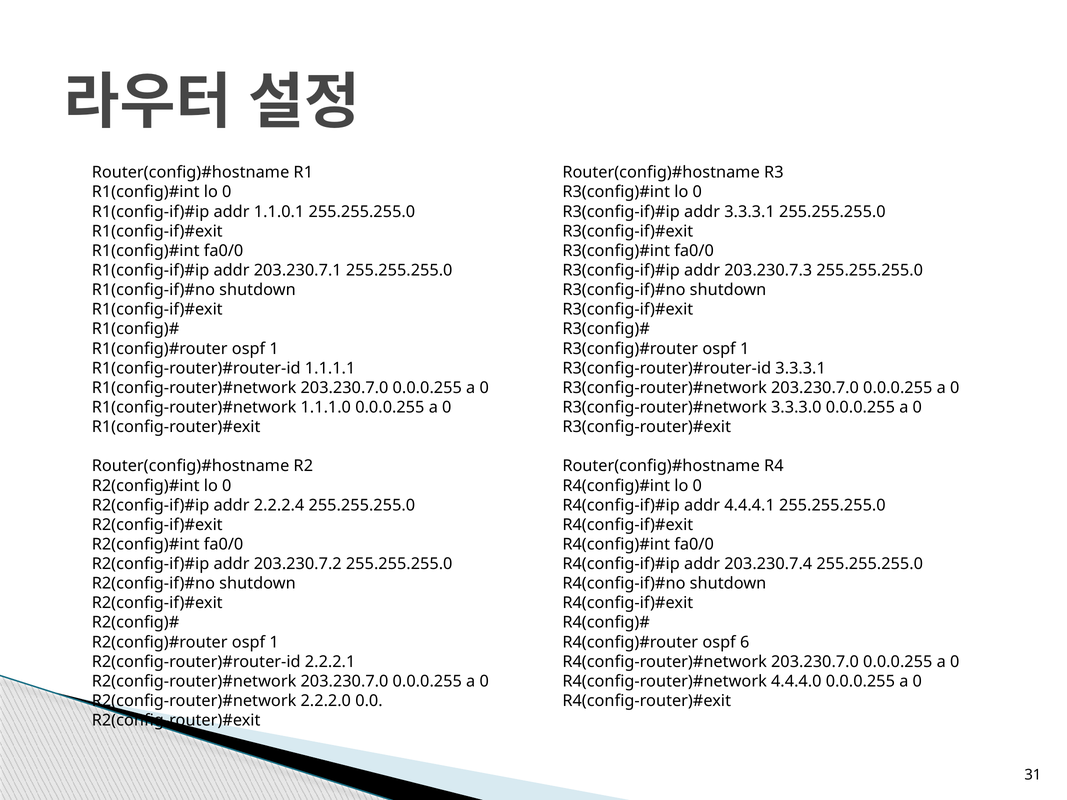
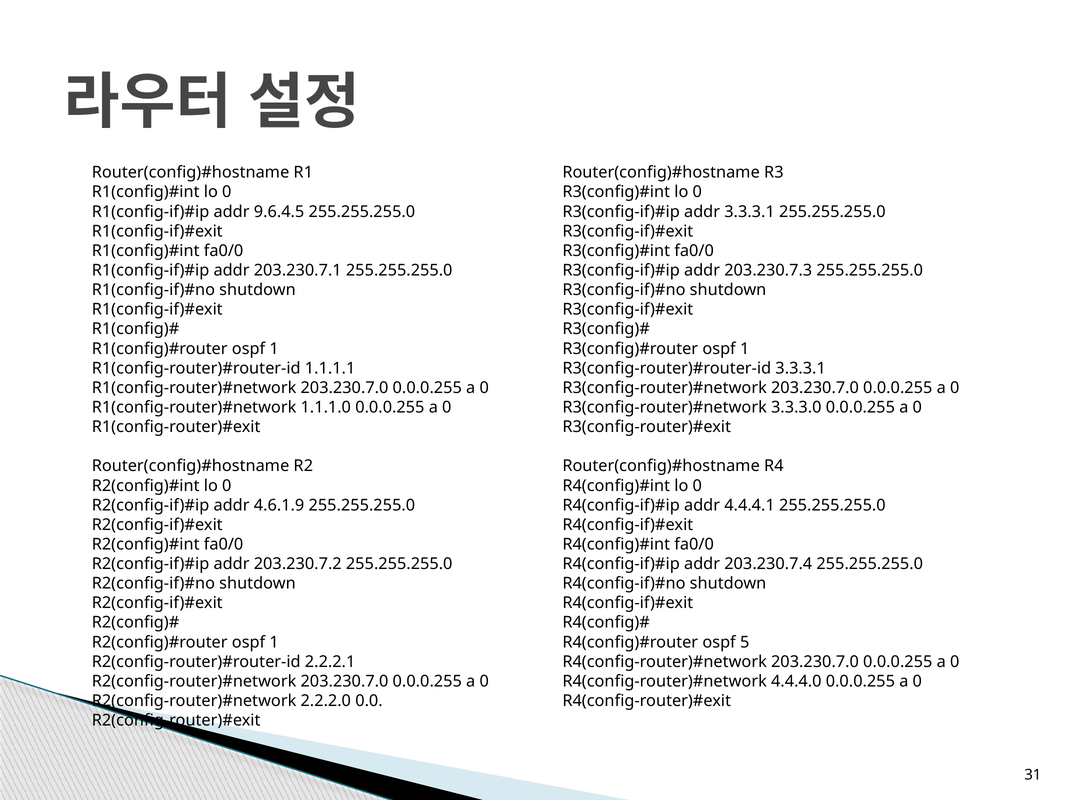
1.1.0.1: 1.1.0.1 -> 9.6.4.5 (279, 212)
2.2.2.4: 2.2.2.4 -> 4.6.1.9 (279, 505)
6: 6 -> 5 (745, 642)
